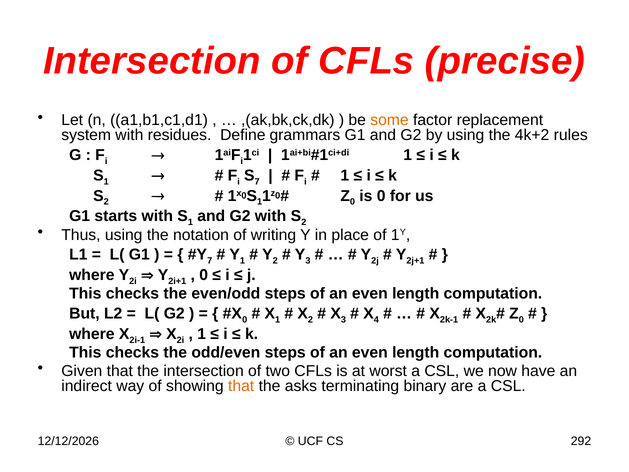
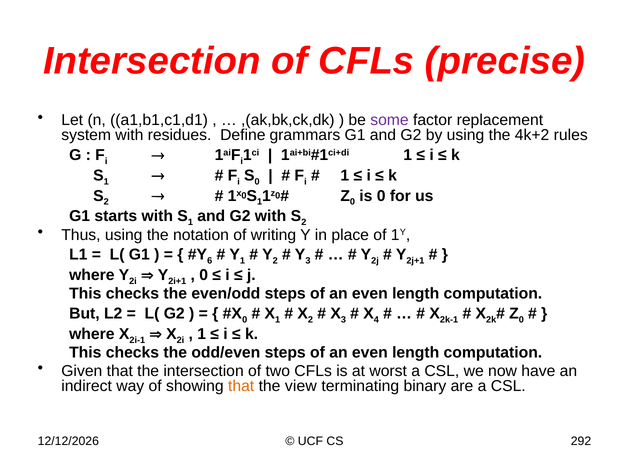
some colour: orange -> purple (389, 120)
7: 7 -> 0 (257, 182)
7: 7 -> 6 (210, 261)
asks: asks -> view (301, 386)
